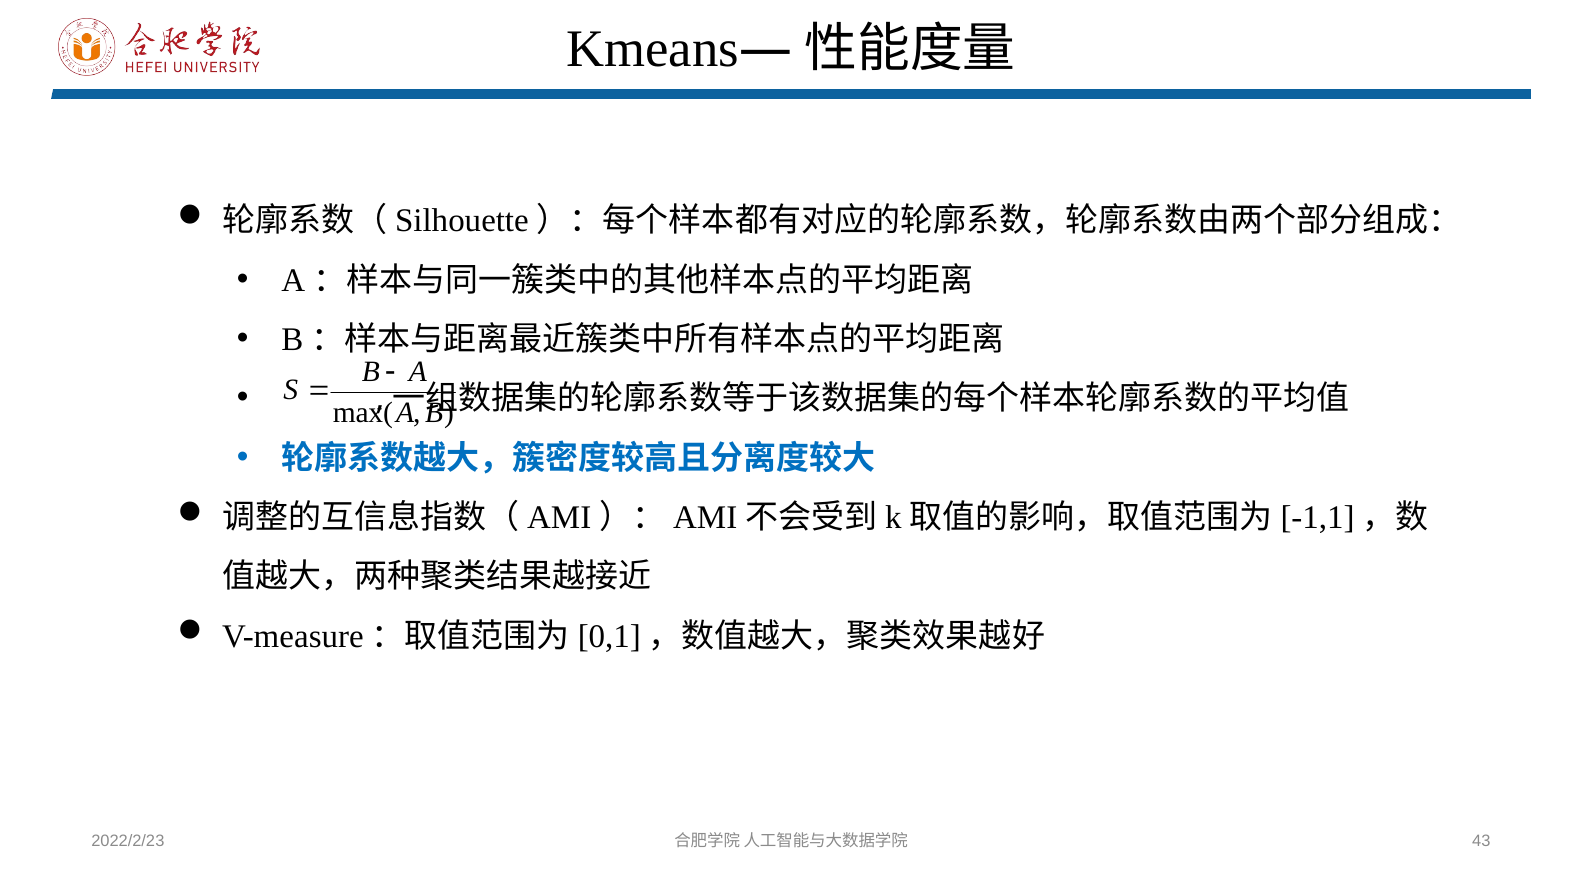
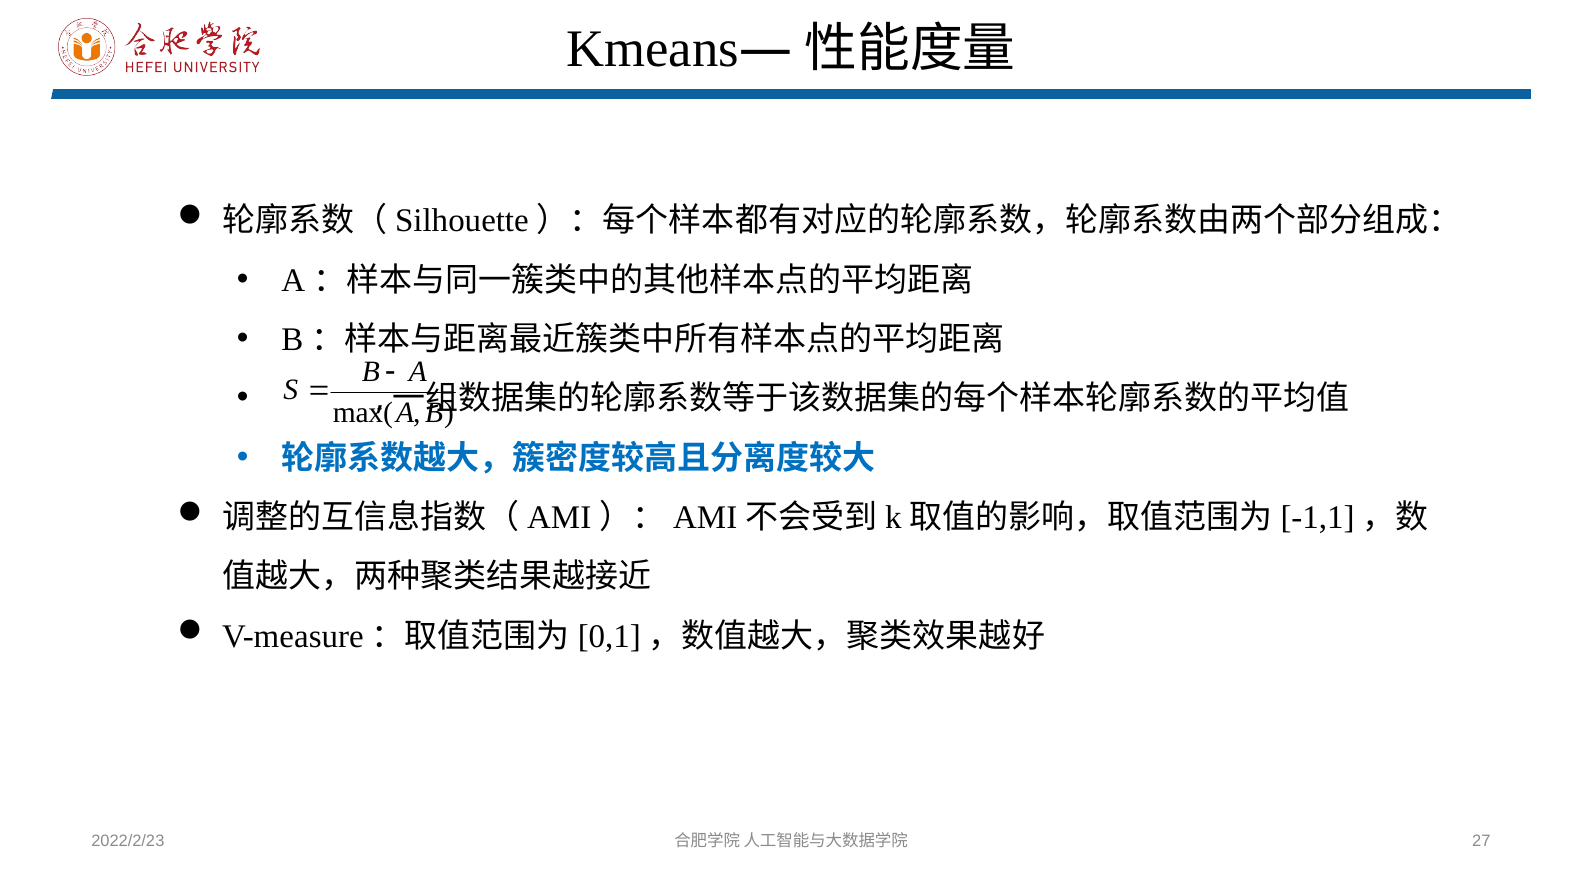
43: 43 -> 27 (1481, 841)
